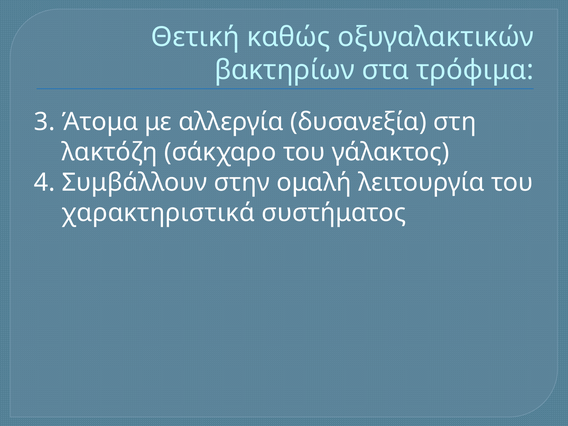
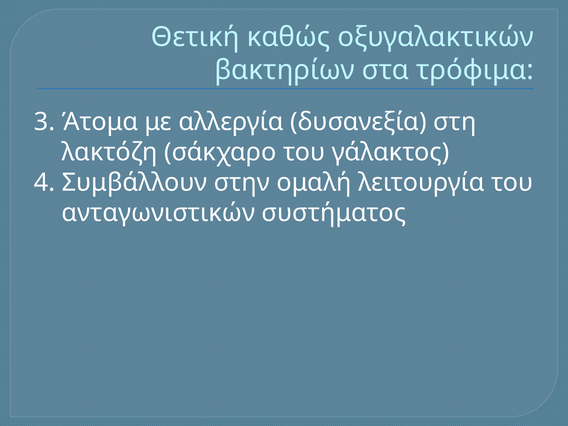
χαρακτηριστικά: χαρακτηριστικά -> ανταγωνιστικών (158, 213)
